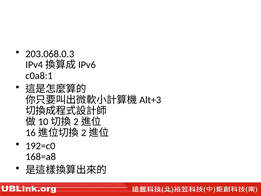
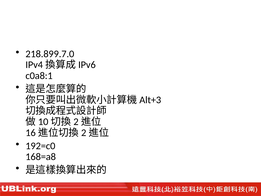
203.068.0.3: 203.068.0.3 -> 218.899.7.0 (50, 54)
